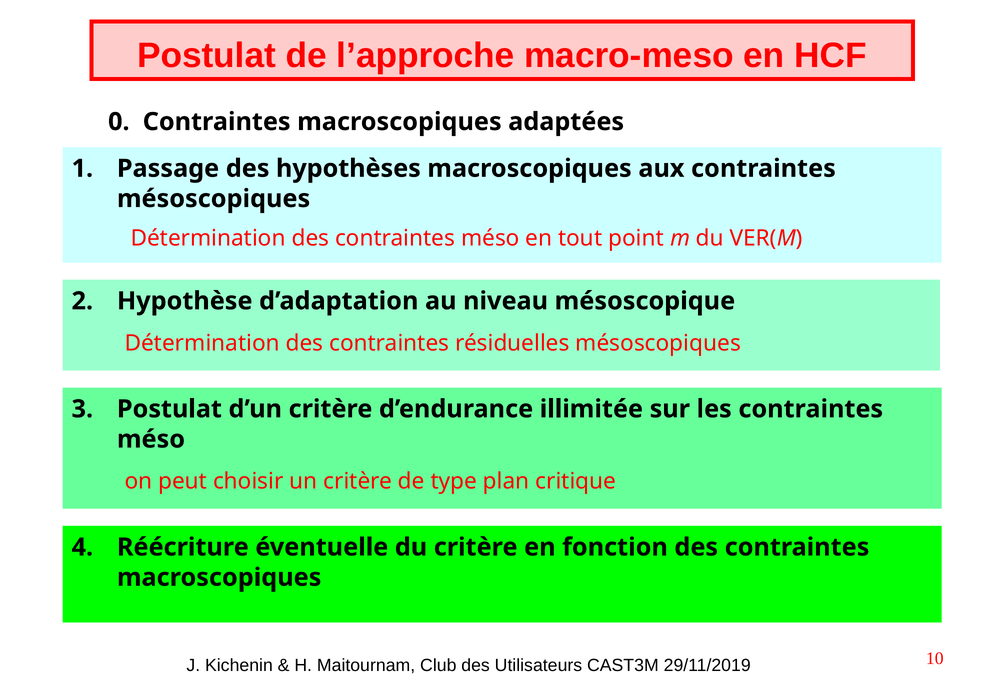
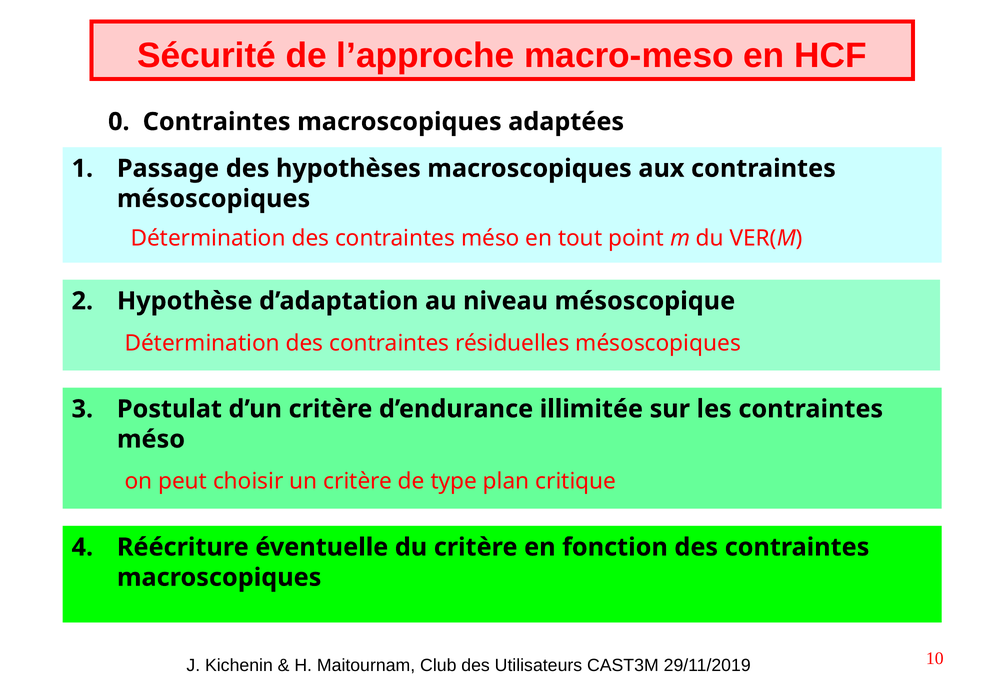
Postulat: Postulat -> Sécurité (206, 56)
